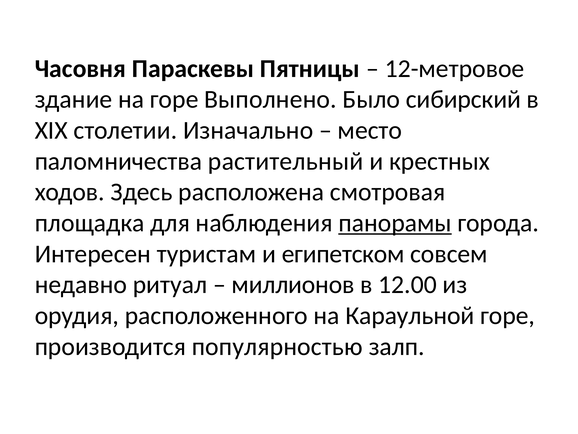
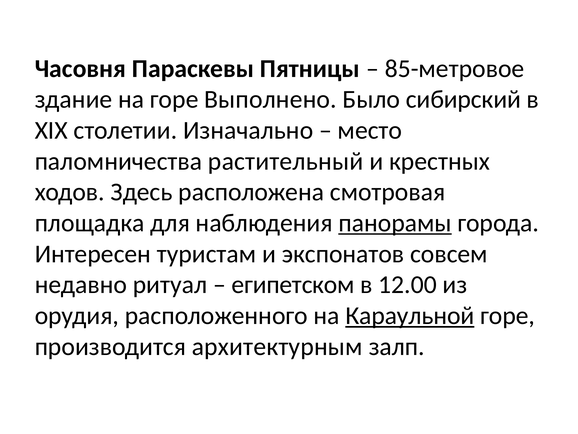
12-метровое: 12-метровое -> 85-метровое (455, 68)
египетском: египетском -> экспонатов (343, 254)
миллионов: миллионов -> египетском (293, 284)
Караульной underline: none -> present (410, 315)
популярностью: популярностью -> архитектурным (277, 346)
